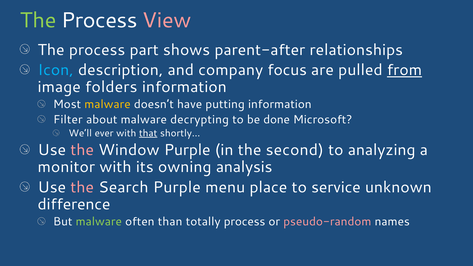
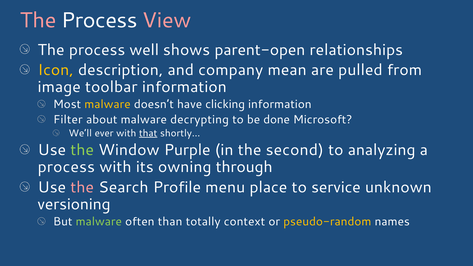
The colour: light green -> pink (38, 20)
part: part -> well (144, 50)
parent-after: parent-after -> parent-open (260, 50)
Icon colour: light blue -> yellow (56, 70)
focus: focus -> mean (287, 70)
from underline: present -> none (405, 70)
folders: folders -> toolbar (111, 87)
putting: putting -> clicking (225, 104)
the colour: pink -> light green (82, 150)
monitor: monitor -> process (66, 167)
analysis: analysis -> through (244, 167)
Search Purple: Purple -> Profile (177, 187)
difference: difference -> versioning (74, 204)
totally process: process -> context (244, 222)
pseudo-random colour: pink -> yellow (327, 222)
